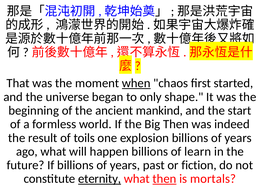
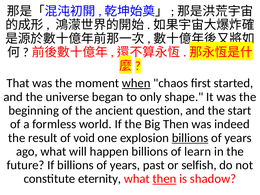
mankind: mankind -> question (159, 111)
toils: toils -> void (84, 138)
billions underline: none -> present (190, 138)
fiction: fiction -> selfish (199, 165)
eternity underline: present -> none (100, 179)
mortals: mortals -> shadow (213, 179)
